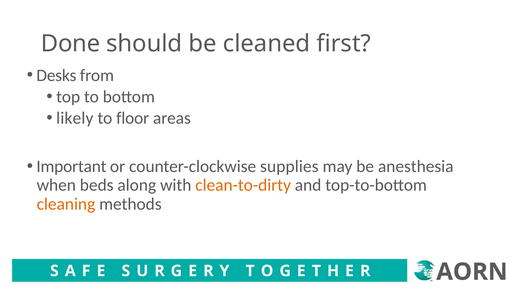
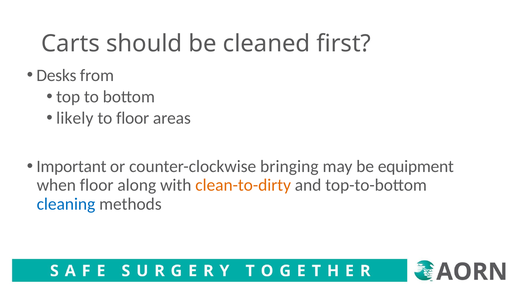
Done: Done -> Carts (70, 44)
supplies: supplies -> bringing (289, 167)
anesthesia: anesthesia -> equipment (416, 167)
when beds: beds -> floor (97, 185)
cleaning colour: orange -> blue (66, 204)
